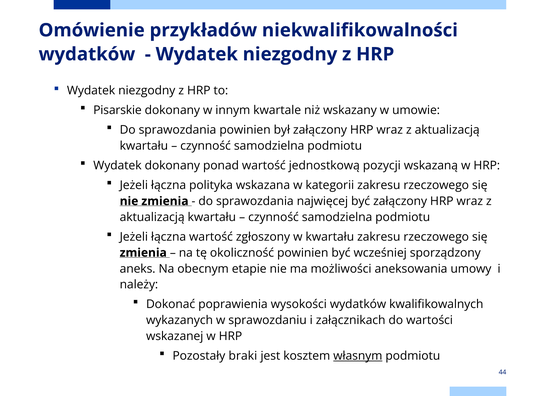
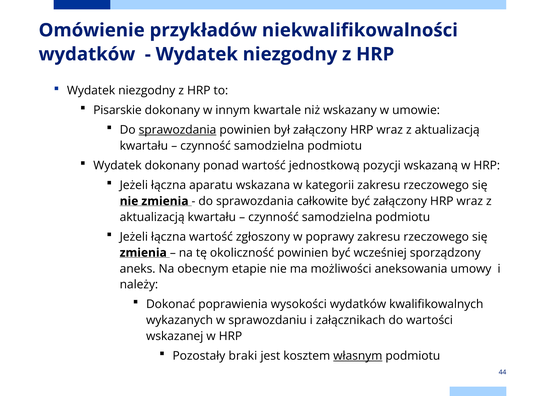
sprawozdania underline: none -> present (177, 130)
polityka: polityka -> aparatu (211, 185)
najwięcej: najwięcej -> całkowite (322, 201)
w kwartału: kwartału -> poprawy (330, 237)
